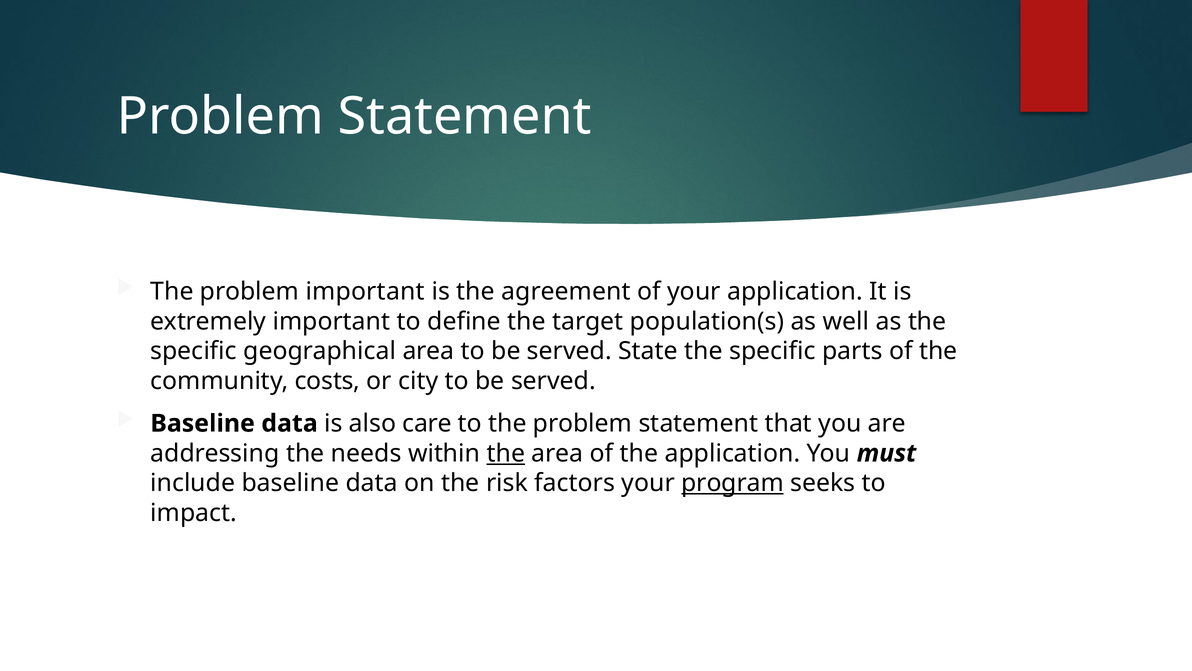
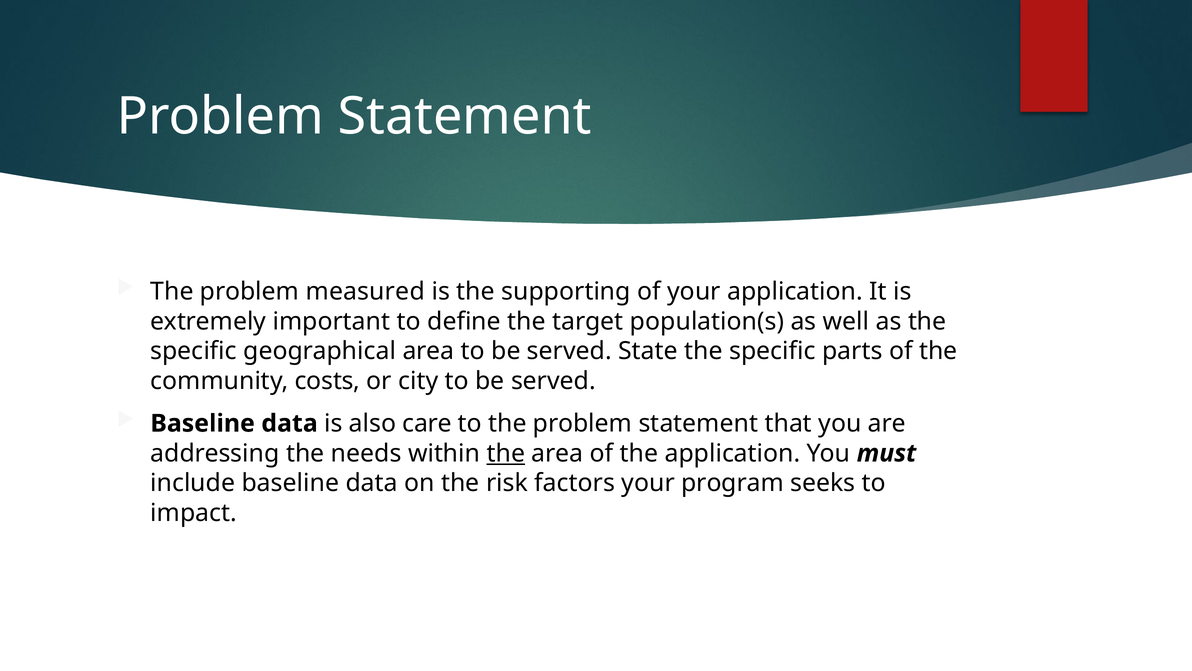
problem important: important -> measured (365, 291)
agreement: agreement -> supporting (566, 291)
program underline: present -> none (733, 483)
